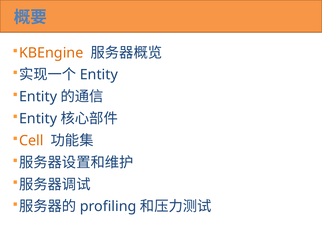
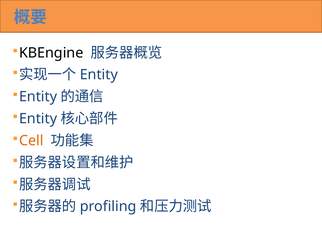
KBEngine colour: orange -> black (51, 53)
